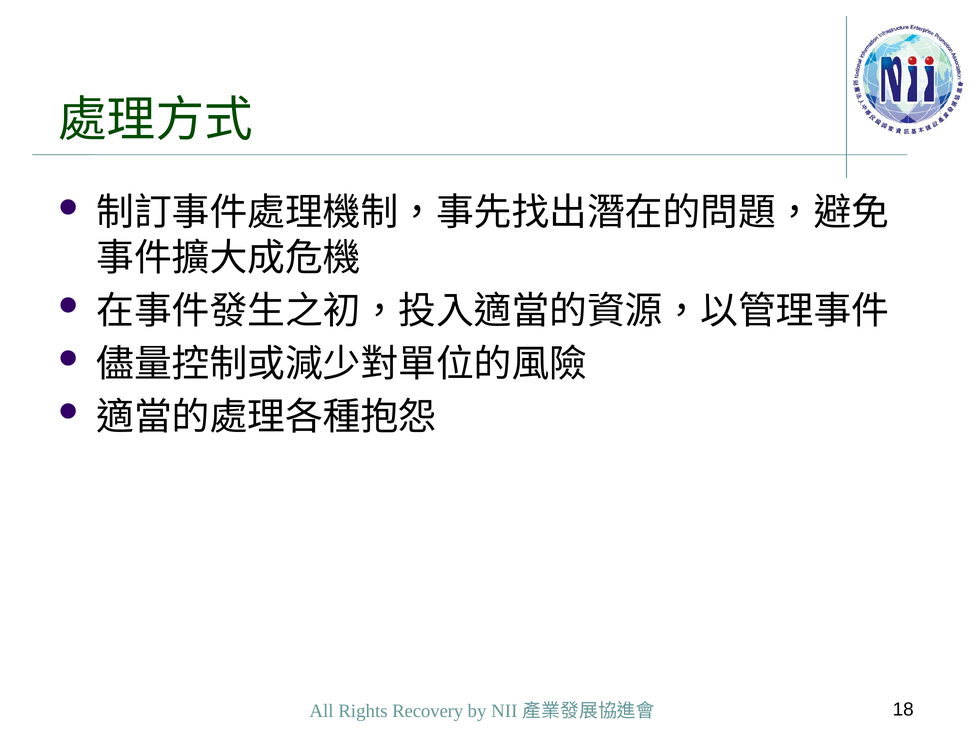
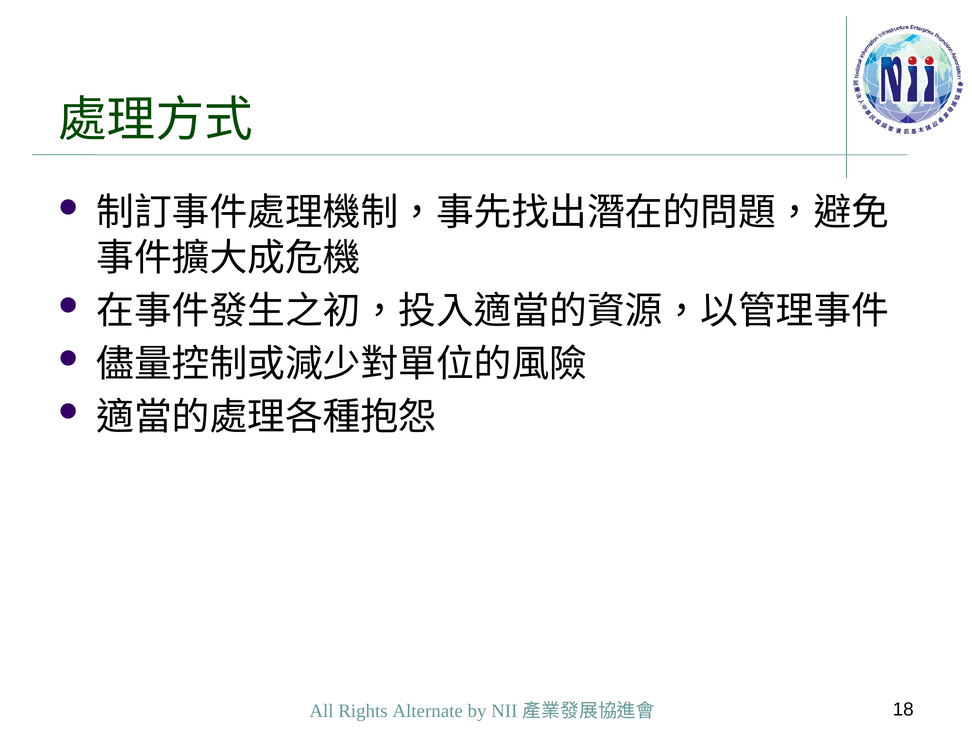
Recovery: Recovery -> Alternate (428, 711)
